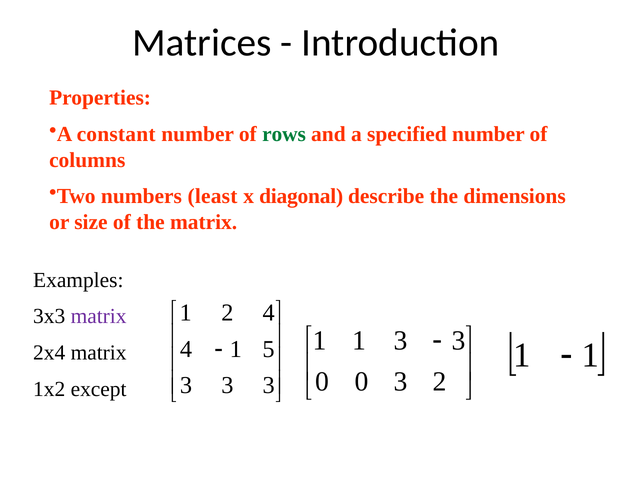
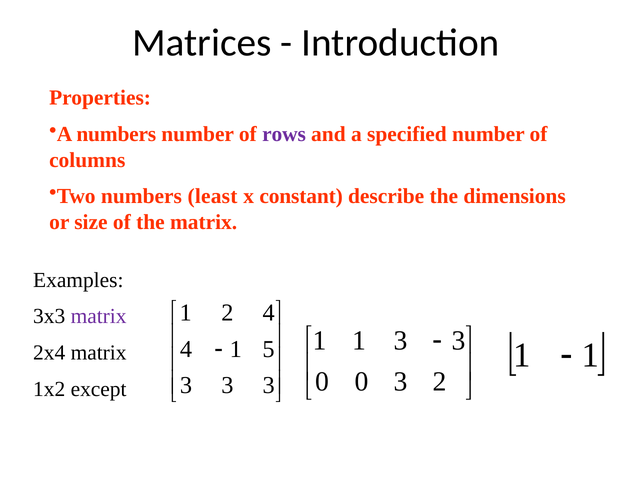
A constant: constant -> numbers (116, 134)
rows colour: green -> purple (284, 134)
diagonal: diagonal -> constant (301, 196)
